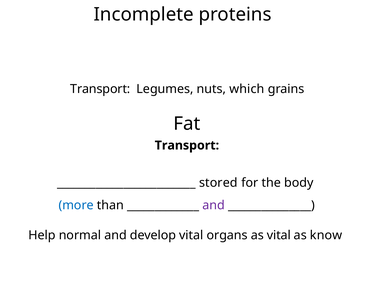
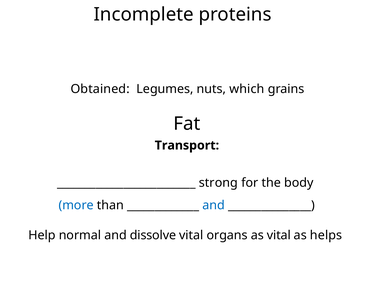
Transport: Transport -> Obtained (100, 89)
stored: stored -> strong (218, 183)
and colour: purple -> blue (214, 206)
develop: develop -> dissolve (153, 236)
know: know -> helps (326, 236)
